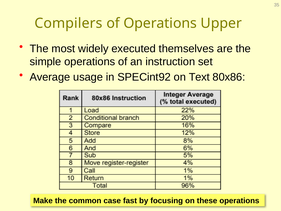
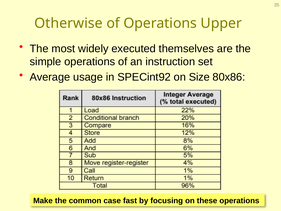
Compilers: Compilers -> Otherwise (68, 23)
Text: Text -> Size (199, 77)
